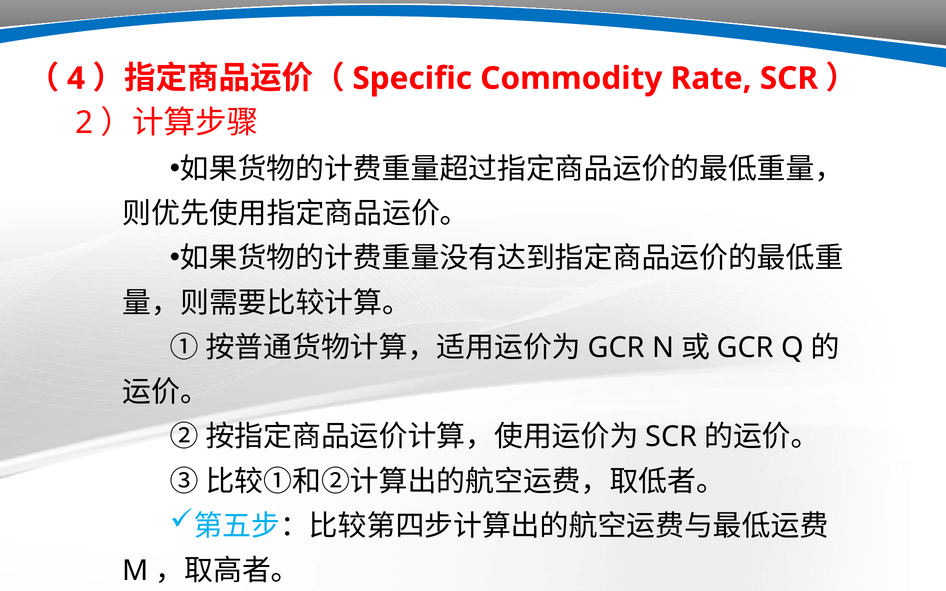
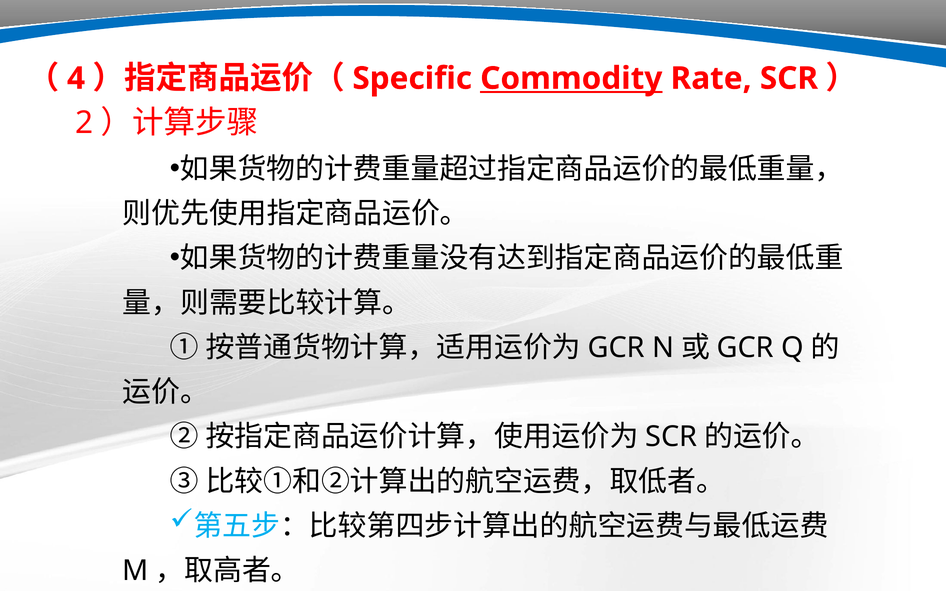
Commodity underline: none -> present (571, 78)
